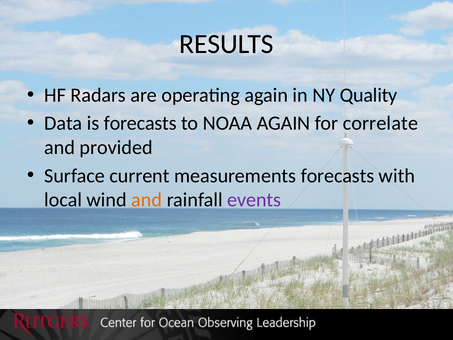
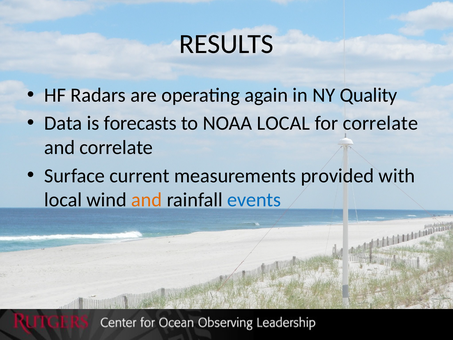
NOAA AGAIN: AGAIN -> LOCAL (283, 123)
and provided: provided -> correlate (116, 147)
measurements forecasts: forecasts -> provided (337, 176)
events colour: purple -> blue (254, 200)
